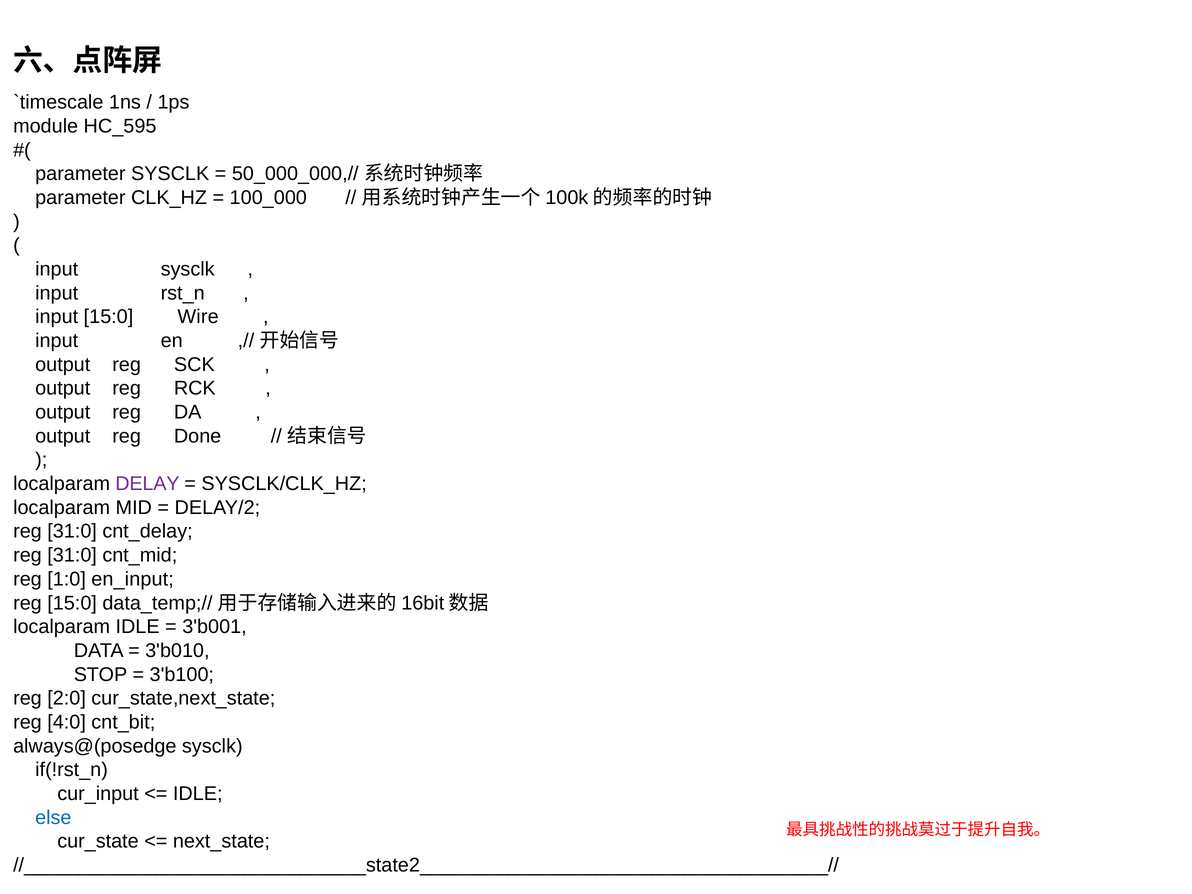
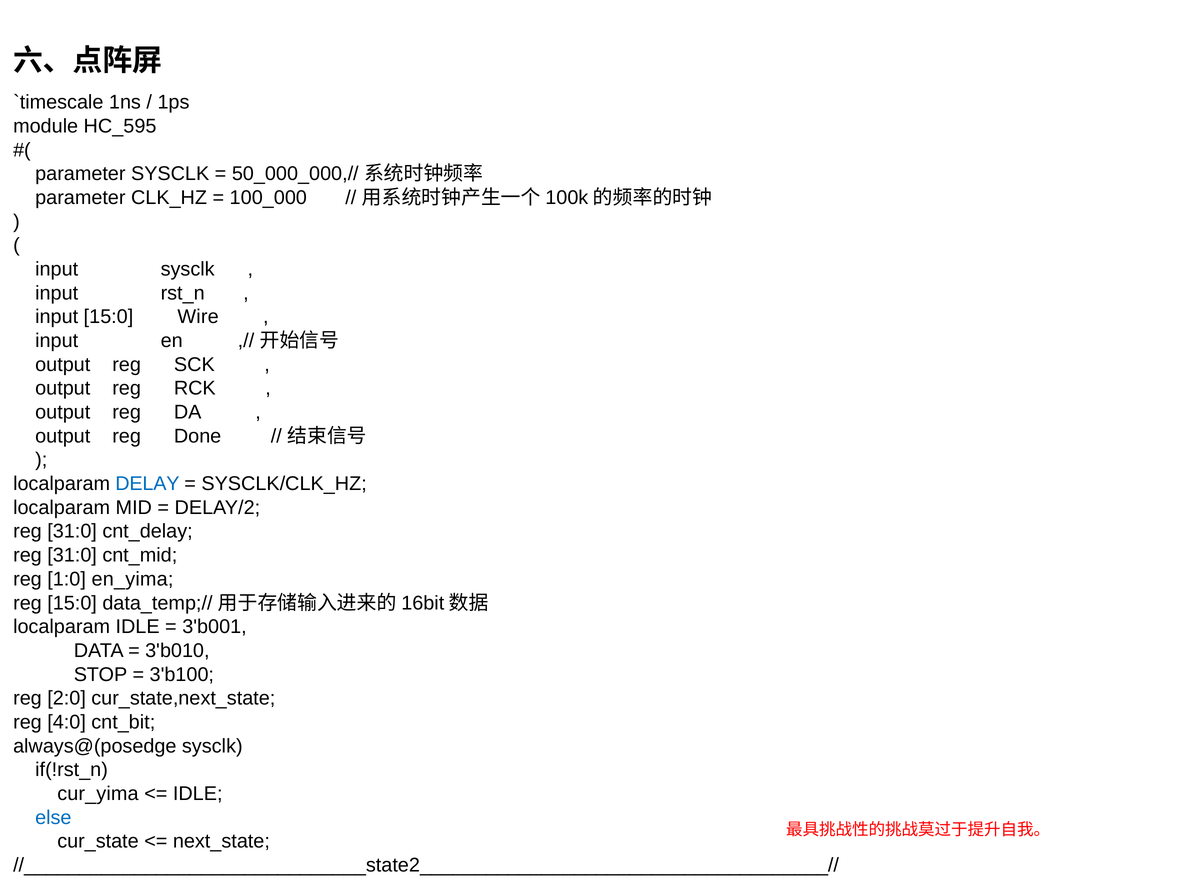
DELAY colour: purple -> blue (147, 484)
en_input: en_input -> en_yima (133, 579)
cur_input: cur_input -> cur_yima (98, 794)
